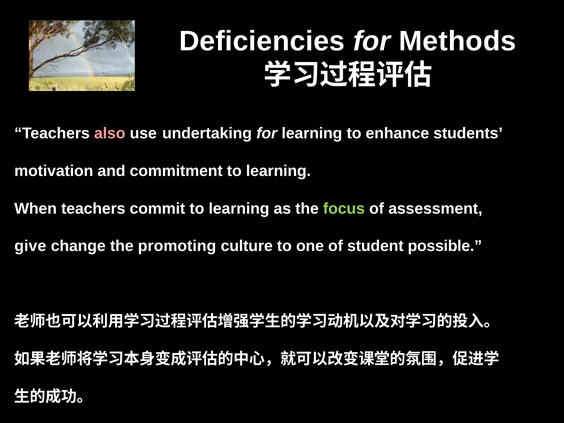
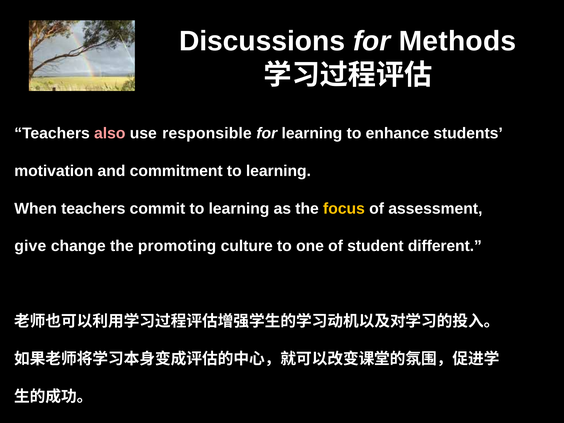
Deficiencies: Deficiencies -> Discussions (262, 41)
undertaking: undertaking -> responsible (207, 133)
focus colour: light green -> yellow (344, 209)
possible: possible -> different (445, 246)
